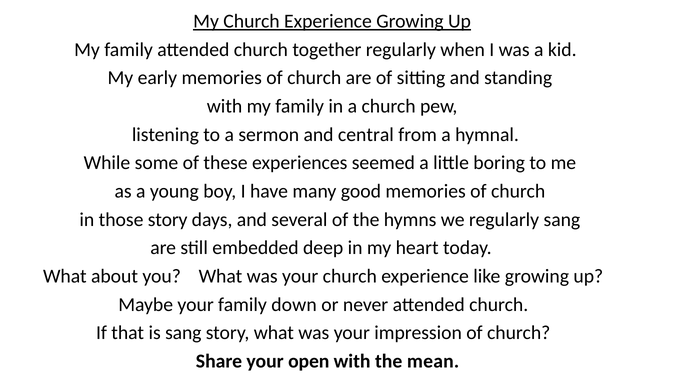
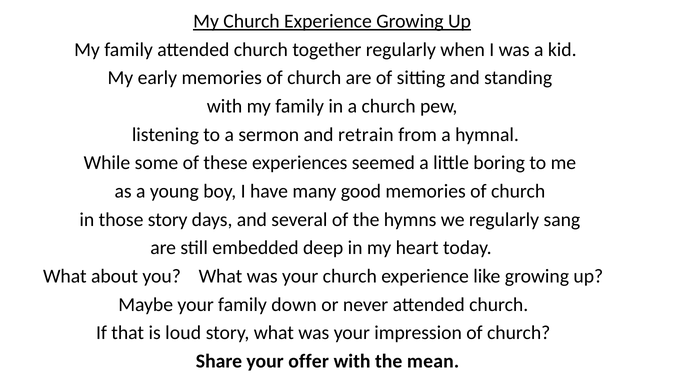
central: central -> retrain (366, 134)
is sang: sang -> loud (183, 333)
open: open -> offer (309, 361)
